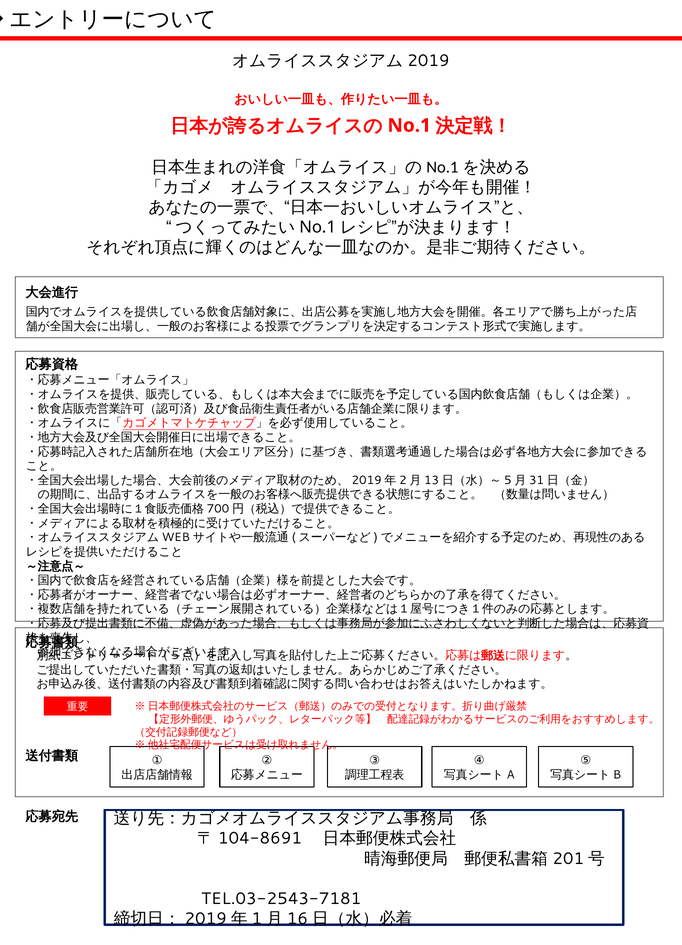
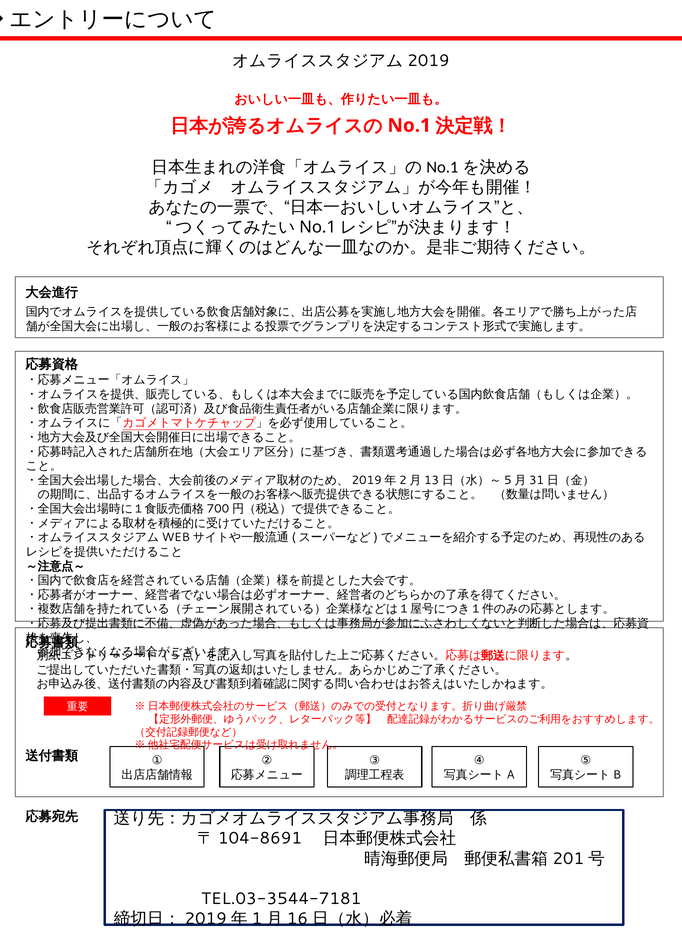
TEL.03-2543-7181: TEL.03-2543-7181 -> TEL.03-3544-7181 (281, 899)
